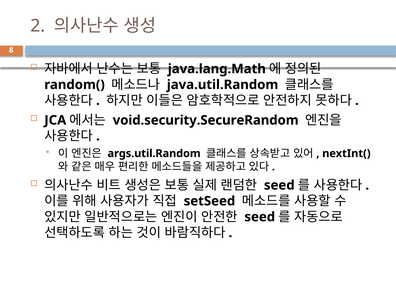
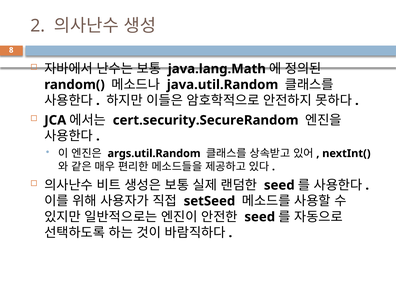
void.security.SecureRandom: void.security.SecureRandom -> cert.security.SecureRandom (206, 120)
